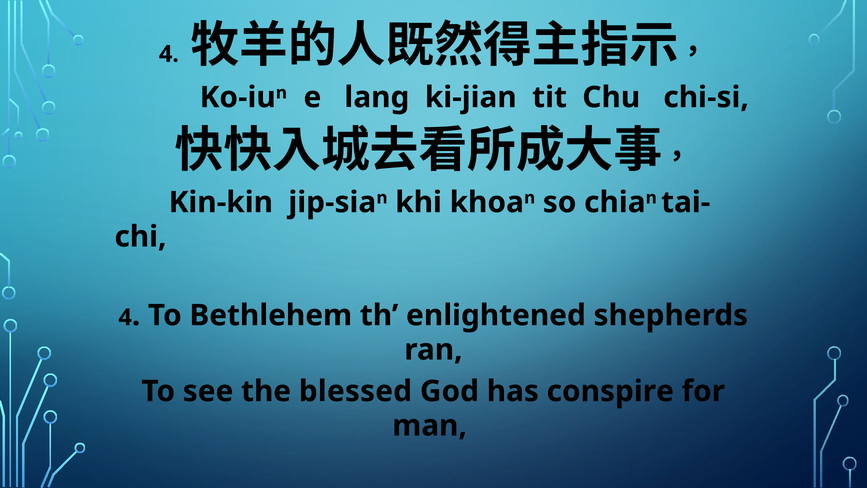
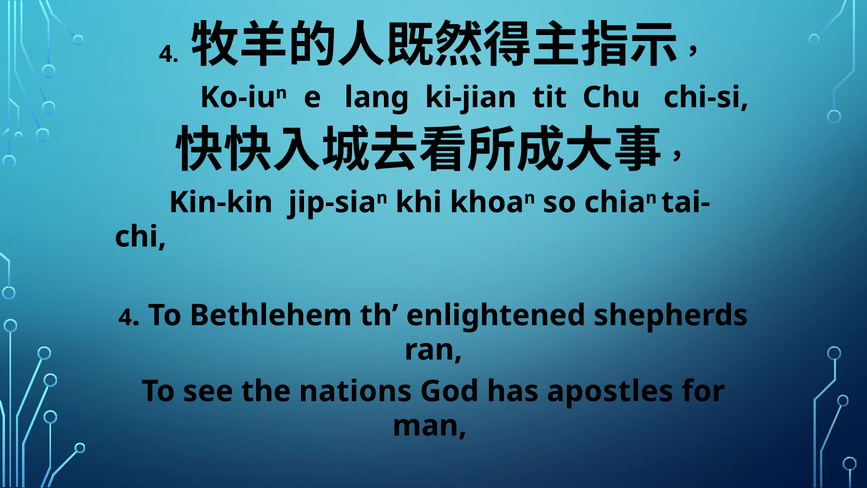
blessed: blessed -> nations (355, 391)
conspire: conspire -> apostles (610, 391)
